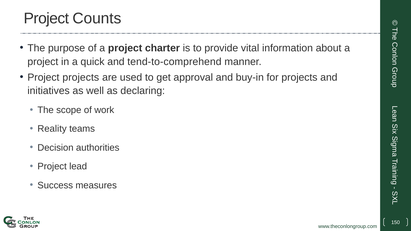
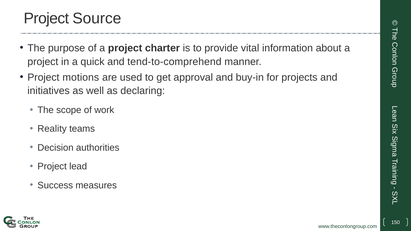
Counts: Counts -> Source (97, 18)
Project projects: projects -> motions (81, 77)
